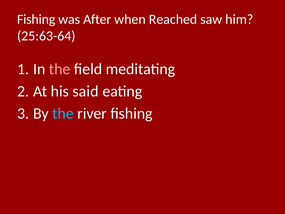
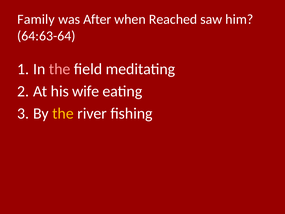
Fishing: Fishing -> Family (36, 19)
25:63-64: 25:63-64 -> 64:63-64 (46, 36)
said: said -> wife (86, 91)
the colour: light blue -> yellow (63, 113)
